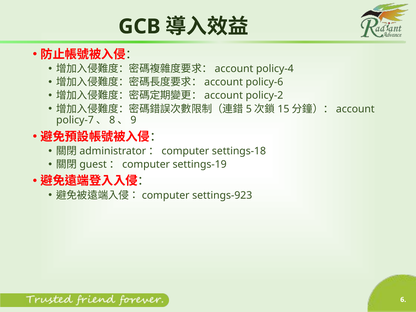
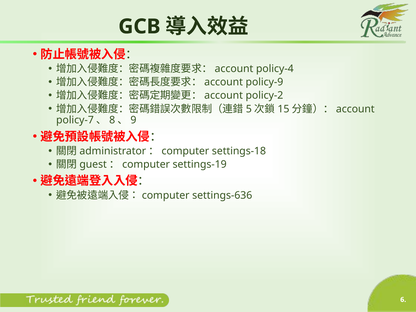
policy-6: policy-6 -> policy-9 (264, 82)
settings-923: settings-923 -> settings-636 (222, 195)
